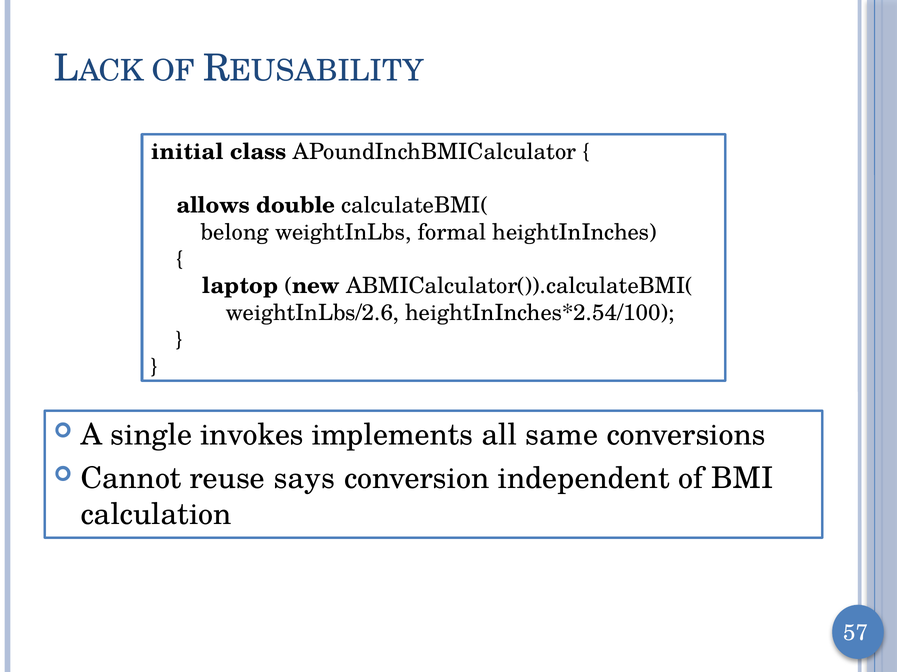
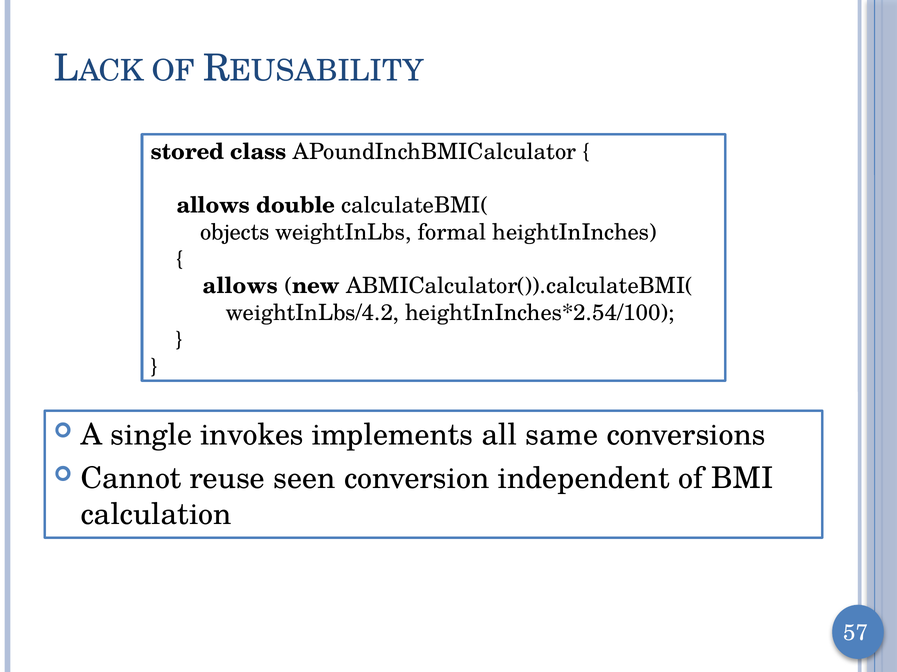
initial: initial -> stored (188, 152)
belong: belong -> objects (235, 233)
laptop: laptop -> allows (240, 286)
weightInLbs/2.6: weightInLbs/2.6 -> weightInLbs/4.2 (312, 313)
says: says -> seen (304, 479)
